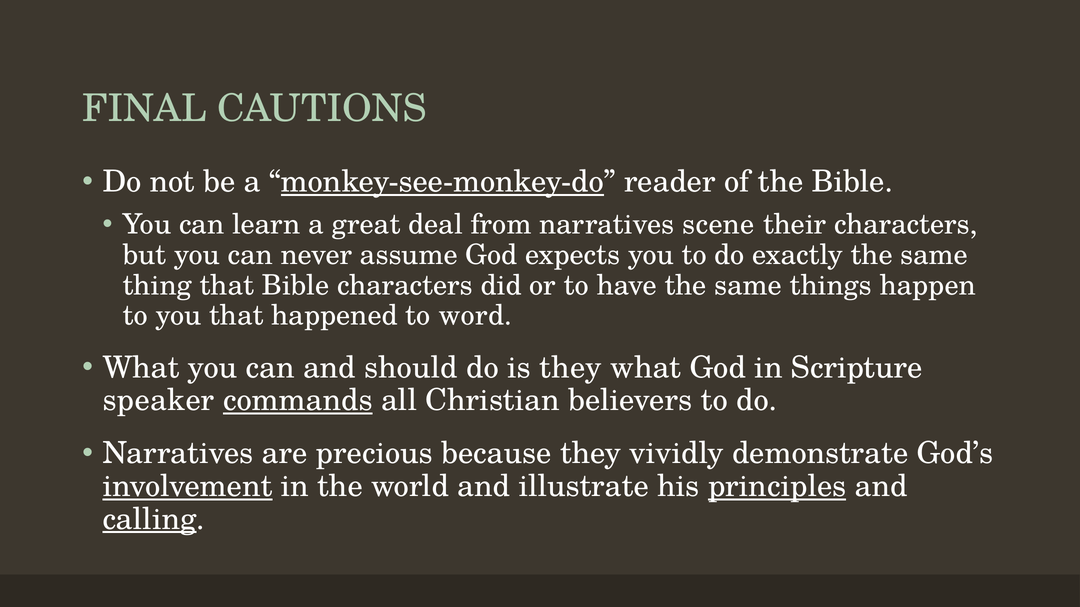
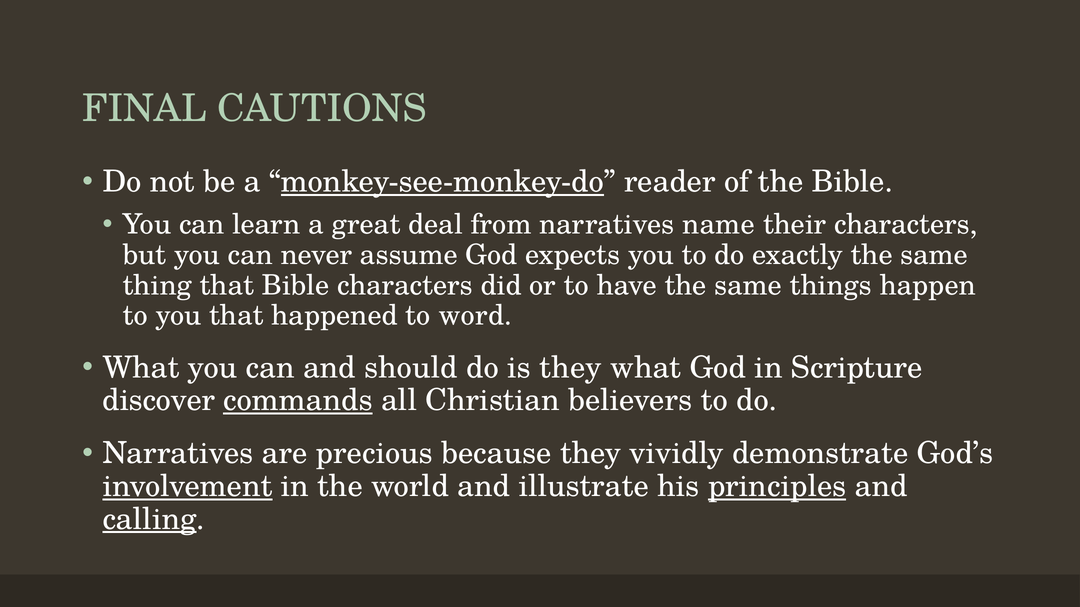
scene: scene -> name (718, 225)
speaker: speaker -> discover (159, 401)
